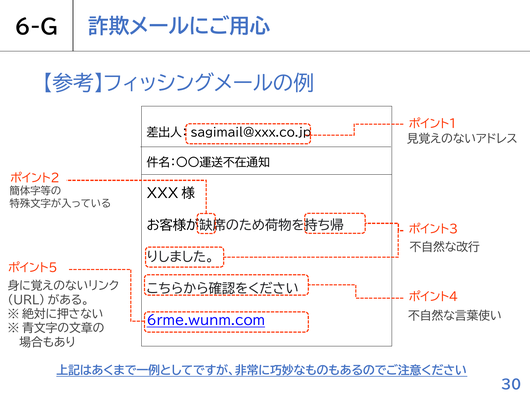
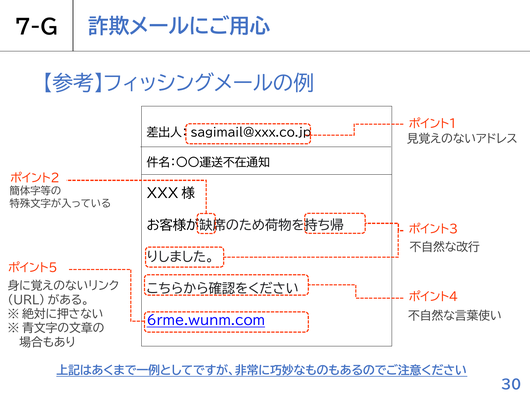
6-G: 6-G -> 7-G (37, 27)
